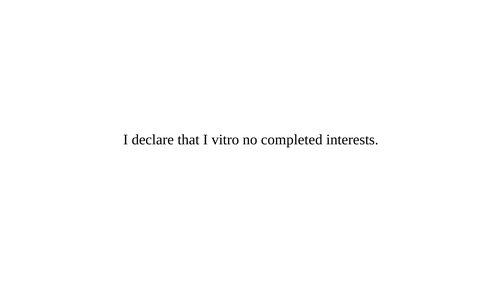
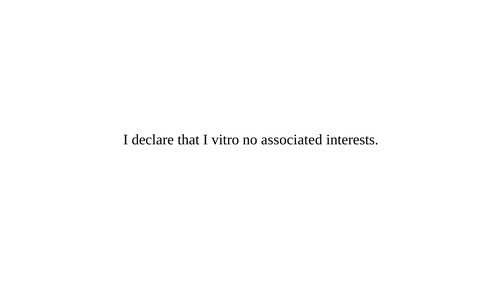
completed: completed -> associated (292, 140)
